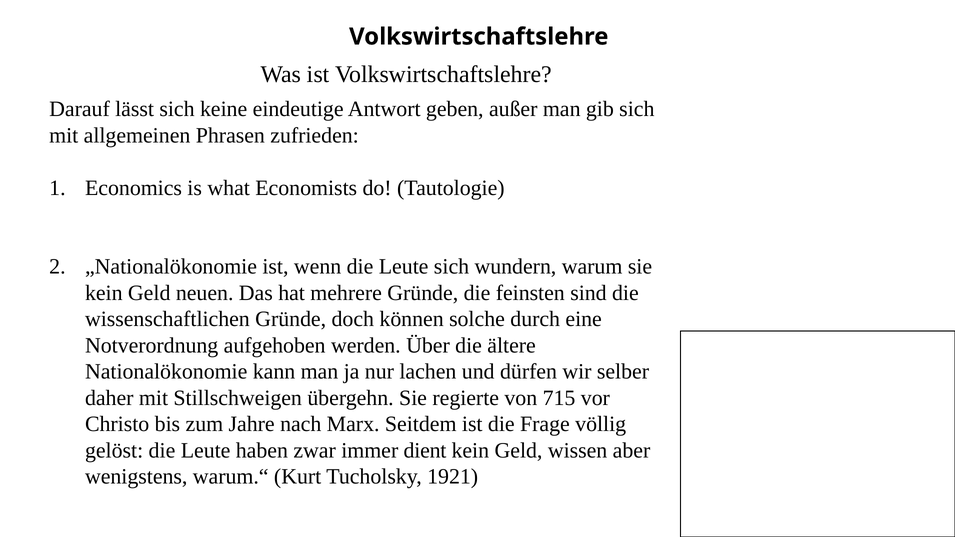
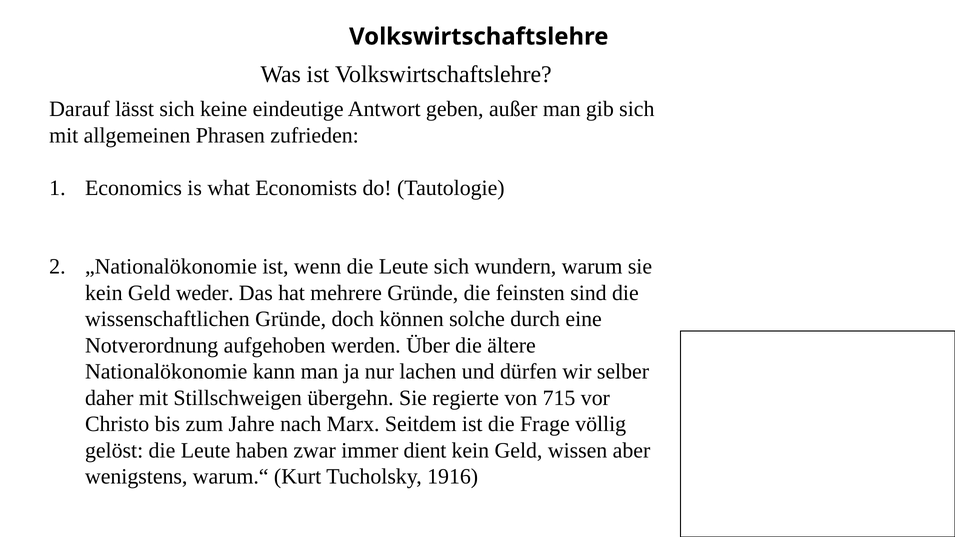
neuen: neuen -> weder (205, 293)
1921: 1921 -> 1916 (453, 477)
